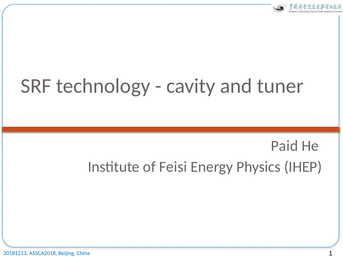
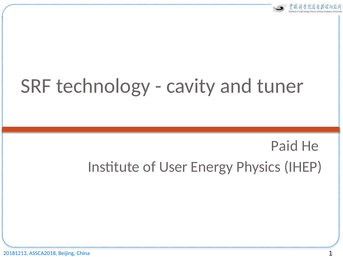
Feisi: Feisi -> User (173, 167)
